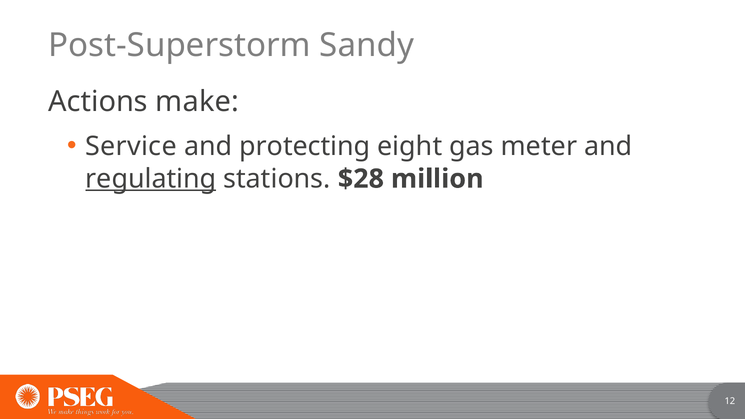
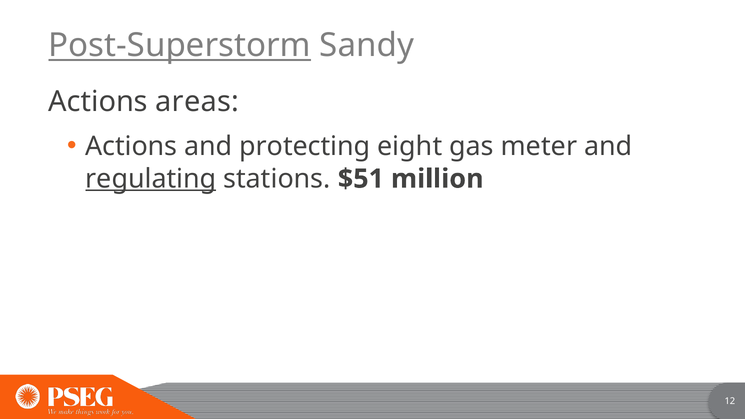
Post-Superstorm underline: none -> present (180, 46)
make: make -> areas (197, 102)
Service: Service -> Actions (131, 147)
$28: $28 -> $51 (361, 179)
